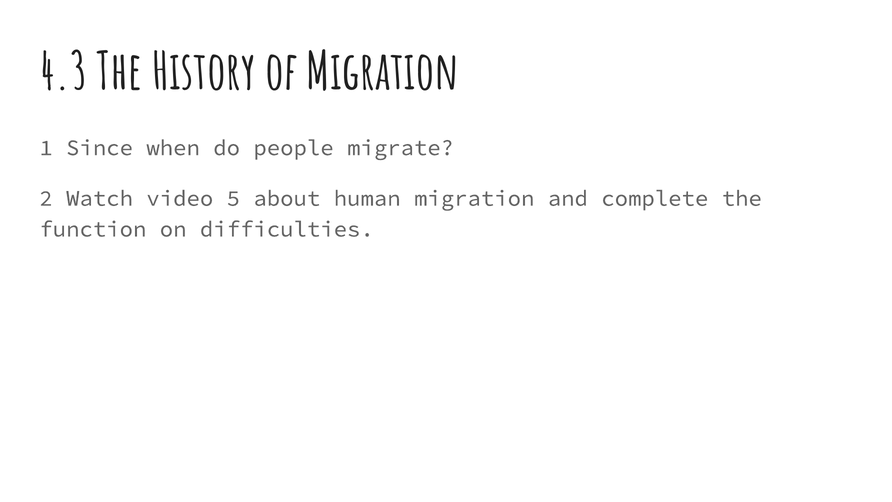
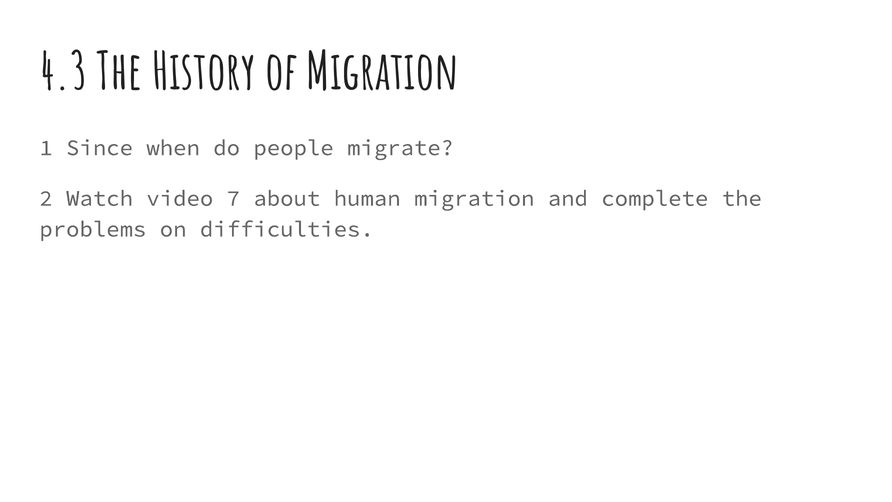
5: 5 -> 7 (233, 198)
function: function -> problems (93, 229)
